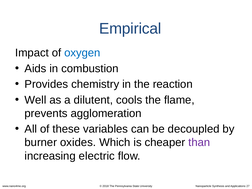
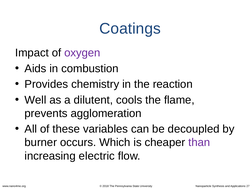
Empirical: Empirical -> Coatings (130, 29)
oxygen colour: blue -> purple (82, 53)
oxides: oxides -> occurs (78, 142)
